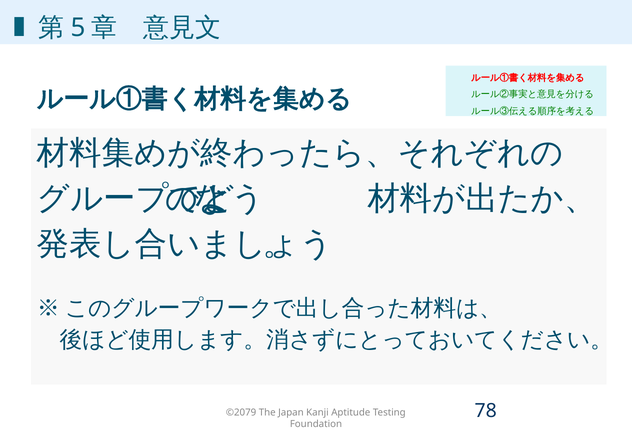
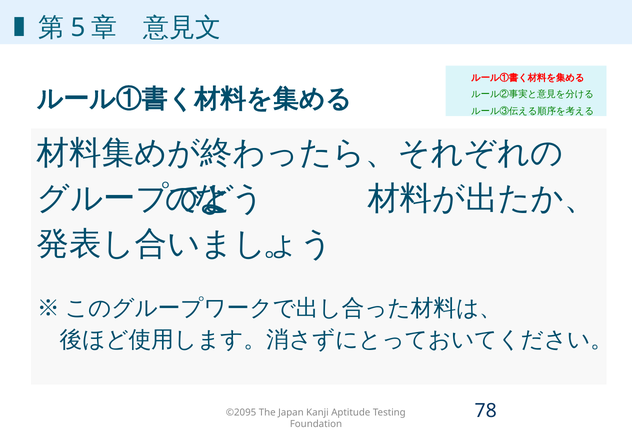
©2079: ©2079 -> ©2095 (241, 412)
